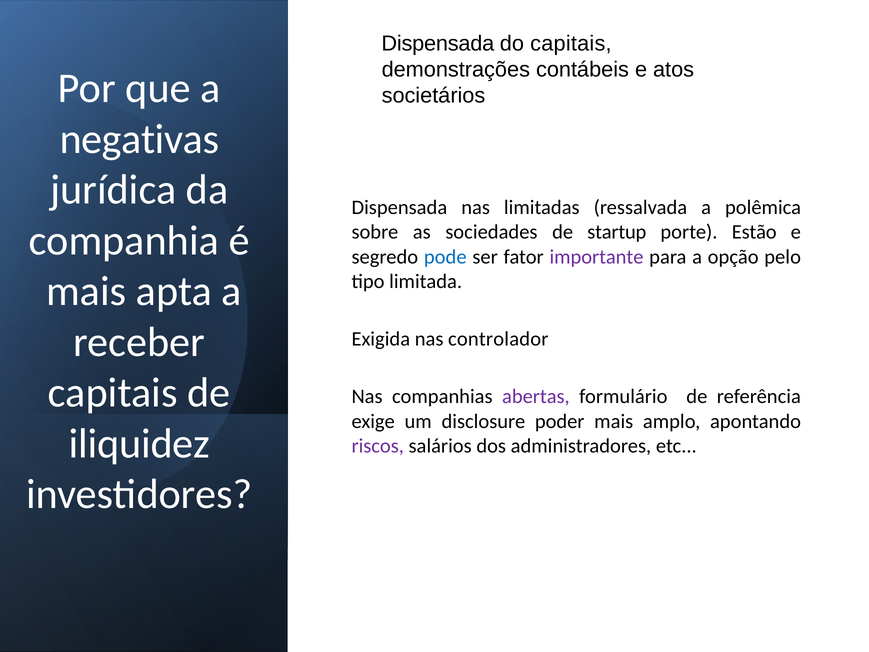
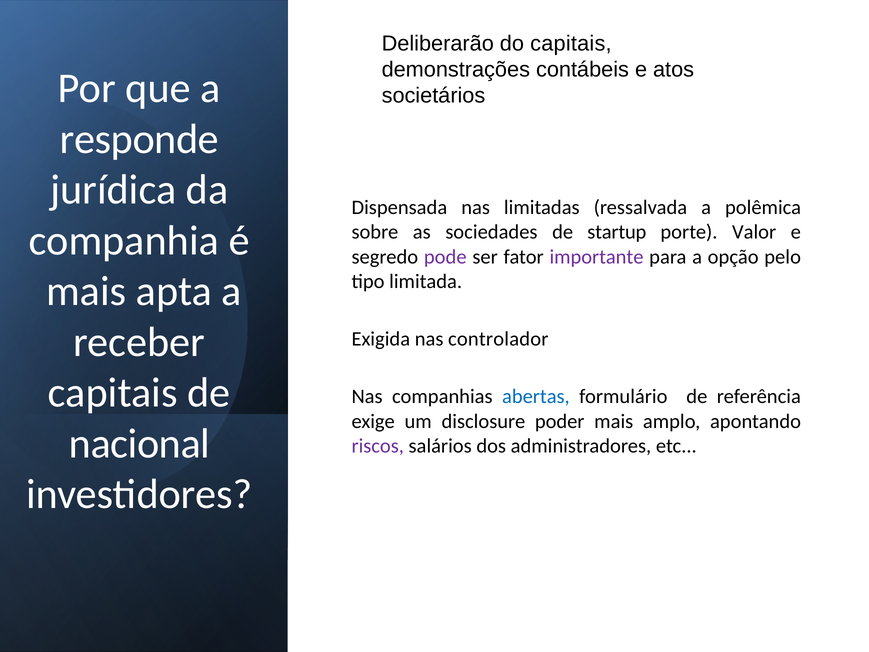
Dispensada: Dispensada -> Deliberarão (438, 44)
negativas: negativas -> responde (139, 139)
Estão: Estão -> Valor (754, 232)
pode colour: blue -> purple (445, 257)
abertas colour: purple -> blue (536, 397)
iliquidez: iliquidez -> nacional (139, 444)
